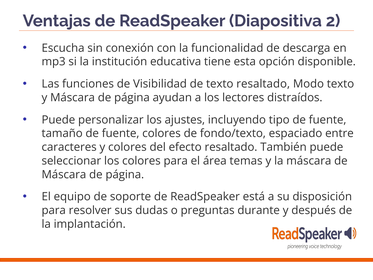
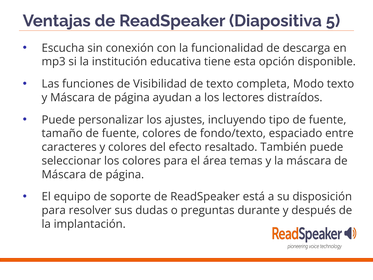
2: 2 -> 5 (333, 21)
texto resaltado: resaltado -> completa (263, 84)
